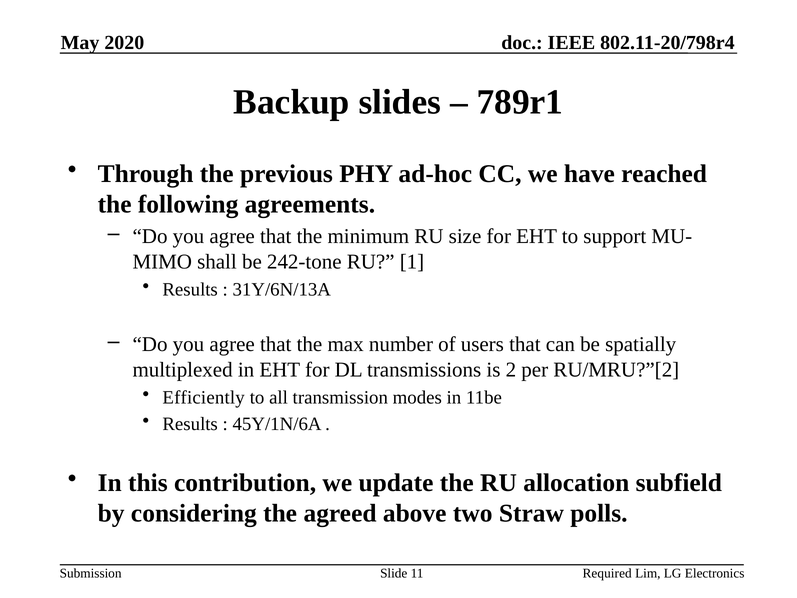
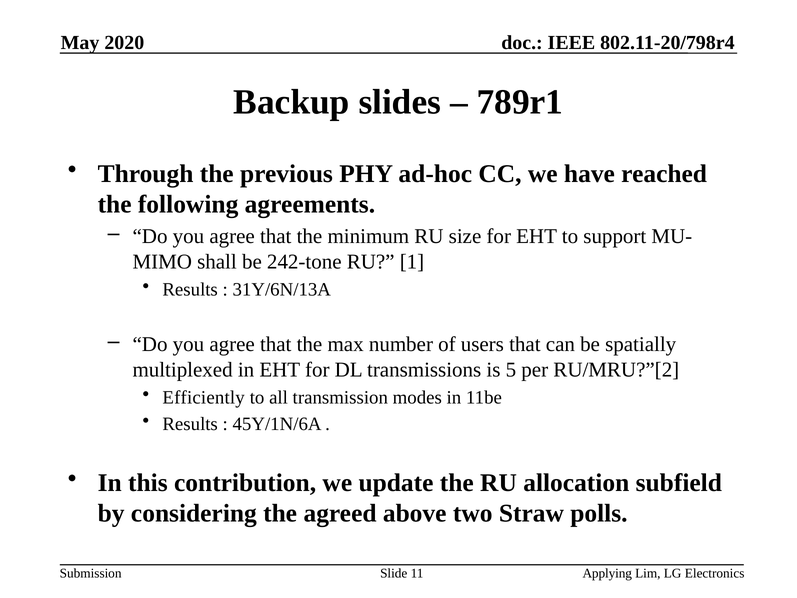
2: 2 -> 5 (511, 370)
Required: Required -> Applying (607, 573)
